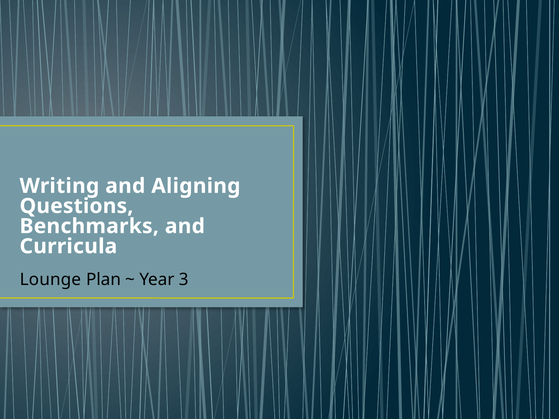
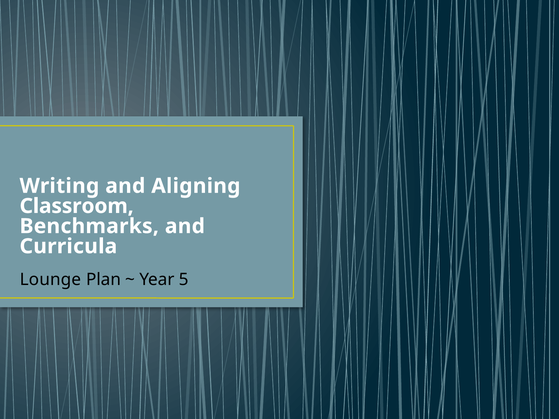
Questions: Questions -> Classroom (77, 206)
3: 3 -> 5 (184, 280)
